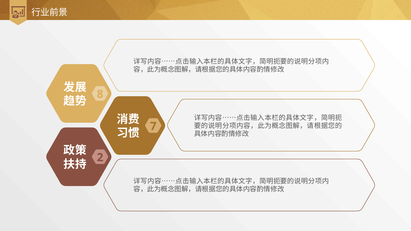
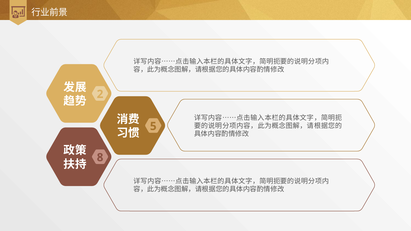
8: 8 -> 2 (100, 94)
7: 7 -> 5 (153, 126)
2: 2 -> 8 (100, 158)
